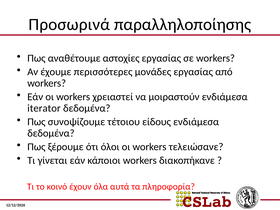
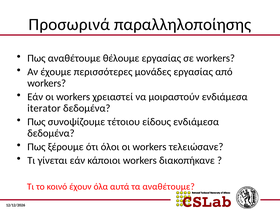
αστοχίες: αστοχίες -> θέλουμε (121, 58)
τα πληροφορία: πληροφορία -> αναθέτουμε (169, 187)
